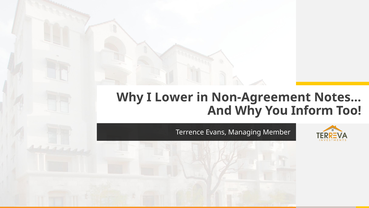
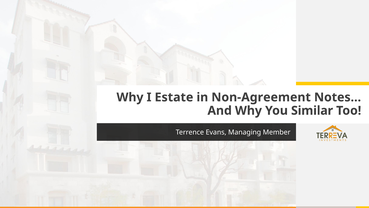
Lower: Lower -> Estate (174, 97)
Inform: Inform -> Similar (312, 110)
